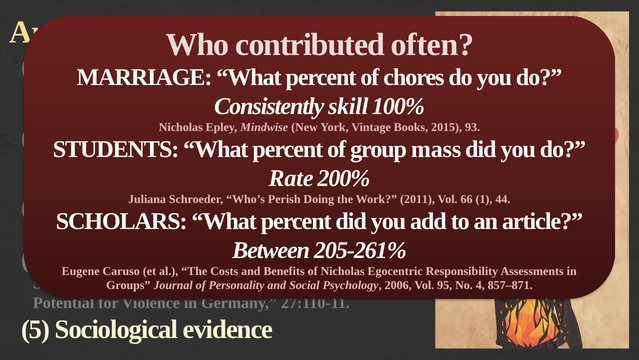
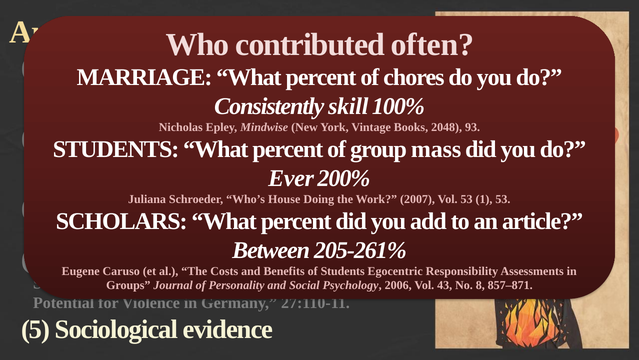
2015: 2015 -> 2048 (447, 127)
Rate: Rate -> Ever (291, 178)
Perish: Perish -> House (284, 199)
2011: 2011 -> 2007 (418, 199)
Vol 66: 66 -> 53 (467, 199)
1 44: 44 -> 53 (503, 199)
of Nicholas: Nicholas -> Students (343, 271)
95: 95 -> 43 (445, 285)
No 4: 4 -> 8 (480, 285)
